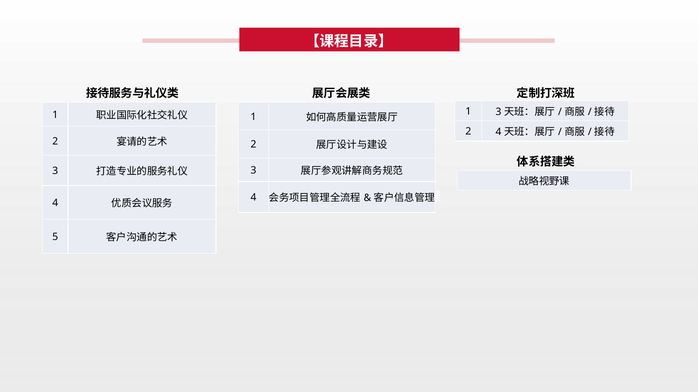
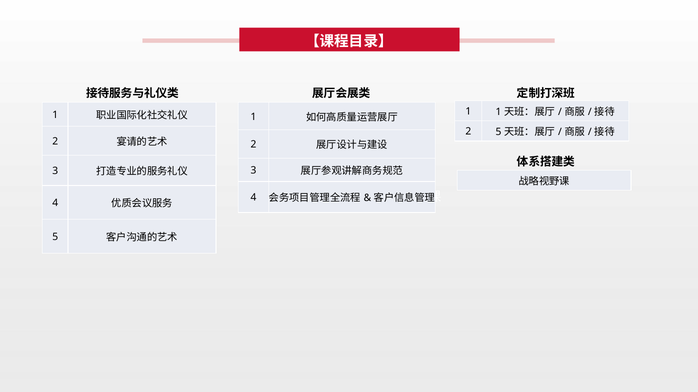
1 3: 3 -> 1 (498, 112)
2 4: 4 -> 5 (498, 132)
